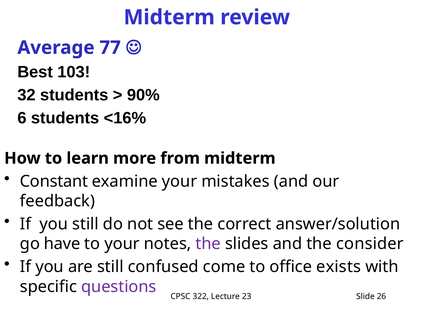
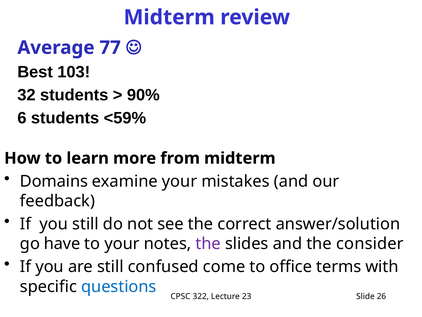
<16%: <16% -> <59% (125, 118)
Constant: Constant -> Domains (54, 181)
exists: exists -> terms (339, 266)
questions colour: purple -> blue (119, 286)
